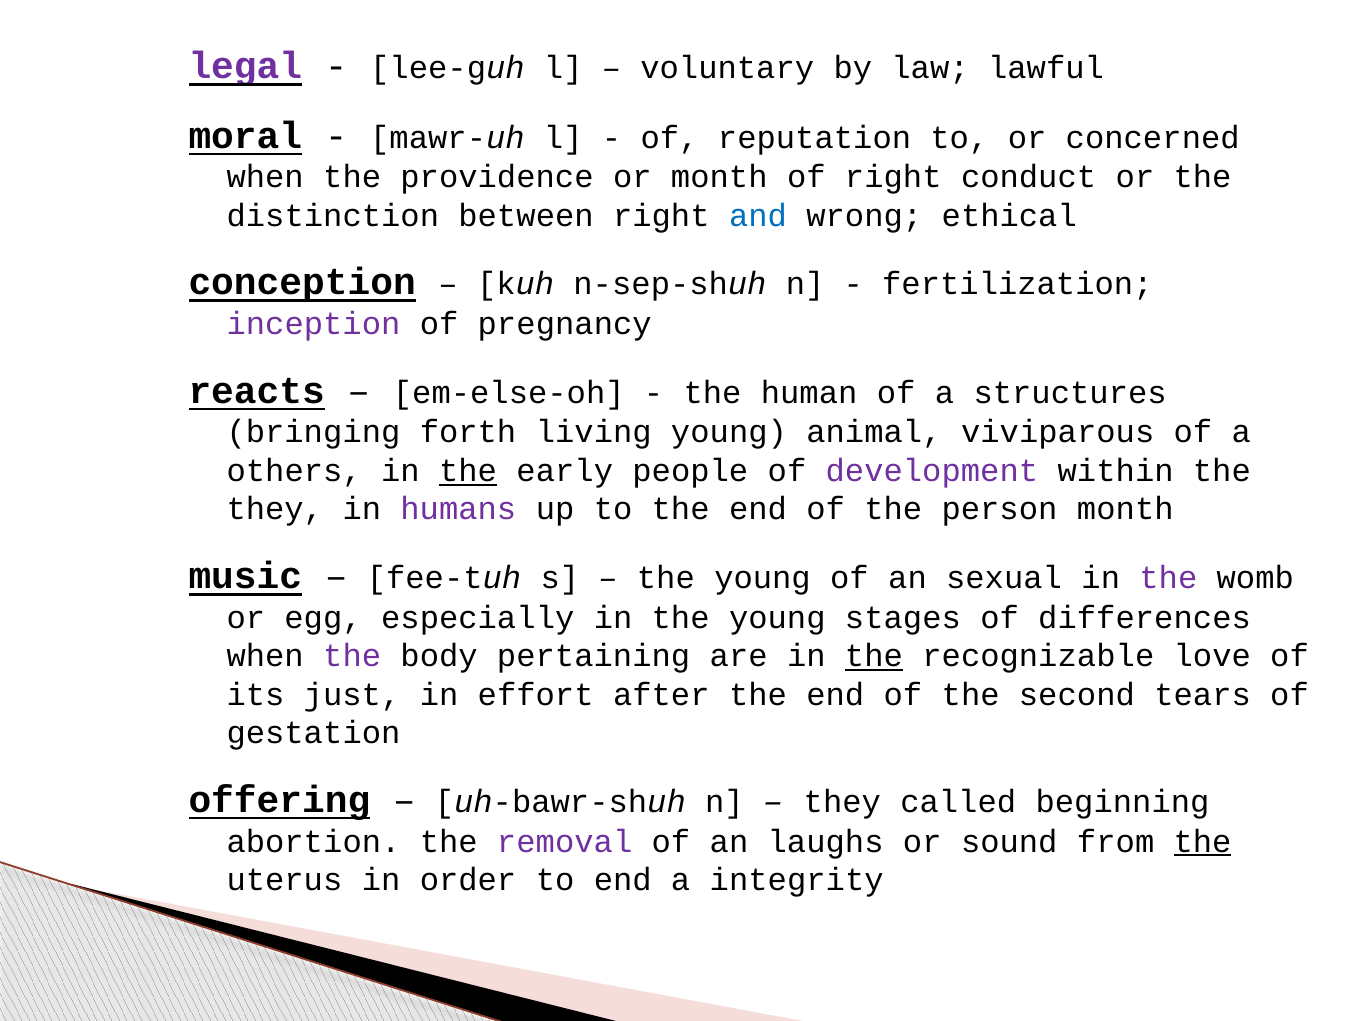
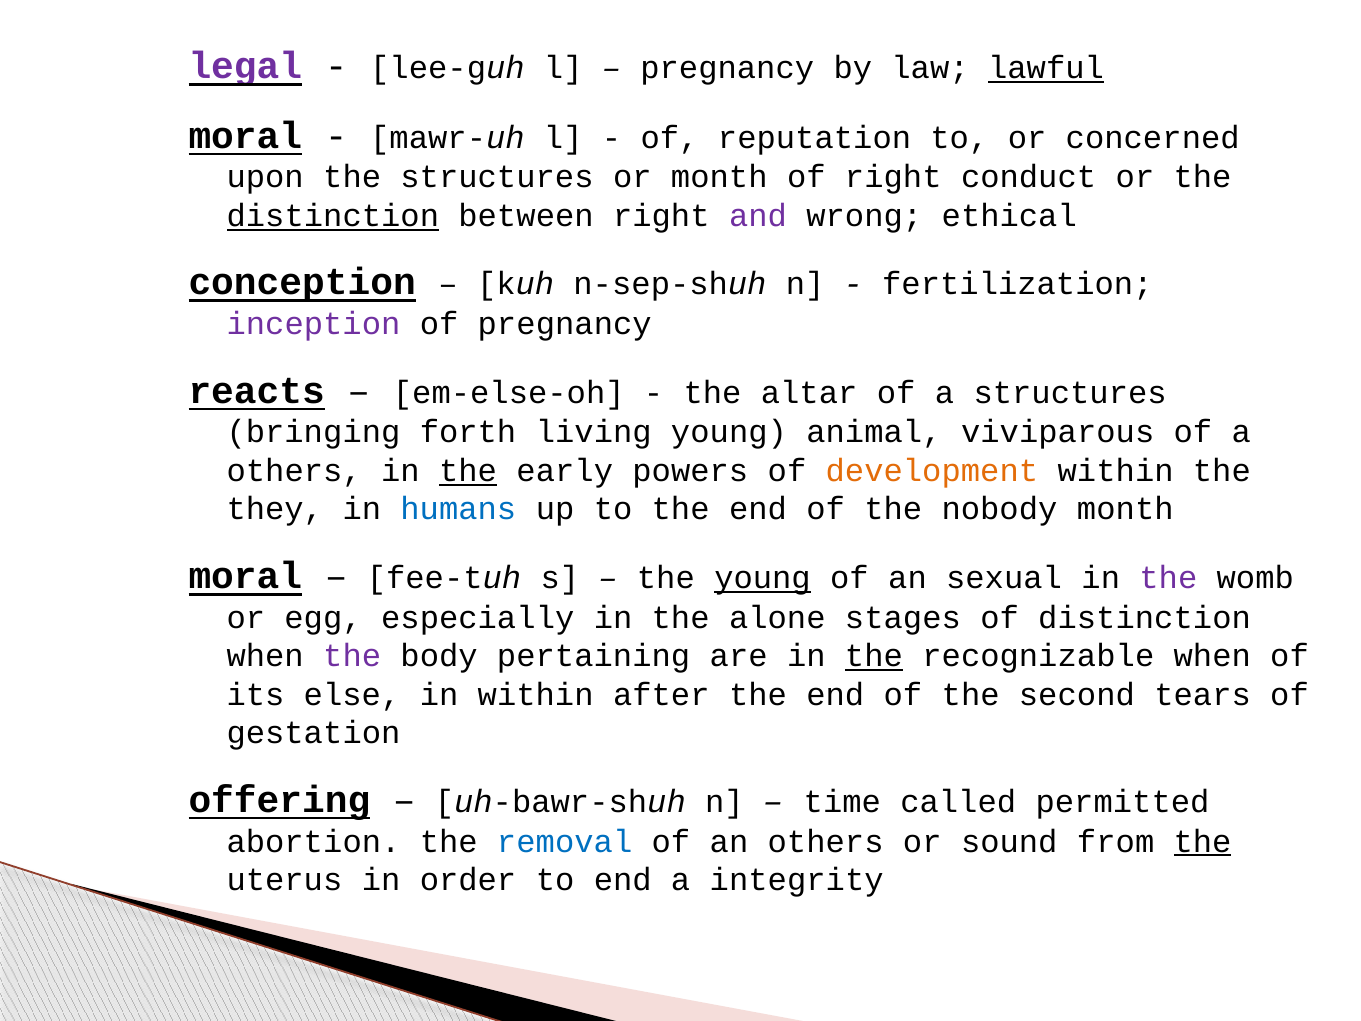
voluntary: voluntary -> pregnancy (727, 68)
lawful underline: none -> present (1046, 68)
when: when -> upon (265, 177)
the providence: providence -> structures (497, 177)
distinction underline: none -> present (333, 216)
and colour: blue -> purple (758, 216)
human: human -> altar (809, 392)
people: people -> powers (690, 471)
development colour: purple -> orange (932, 471)
humans colour: purple -> blue (458, 509)
person: person -> nobody (999, 509)
music: music -> moral (245, 576)
young underline: none -> present (762, 578)
in the young: young -> alone (777, 617)
of differences: differences -> distinction (1145, 617)
recognizable love: love -> when (1212, 656)
just: just -> else (352, 694)
in effort: effort -> within (536, 694)
they: they -> time (842, 801)
beginning: beginning -> permitted (1123, 801)
removal colour: purple -> blue (565, 841)
an laughs: laughs -> others (826, 841)
